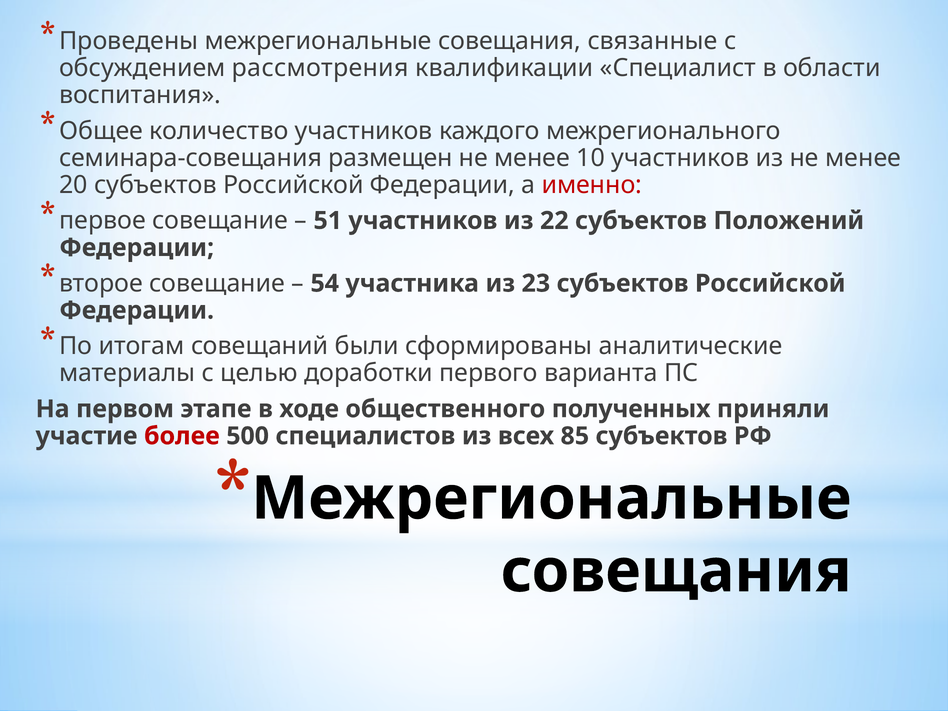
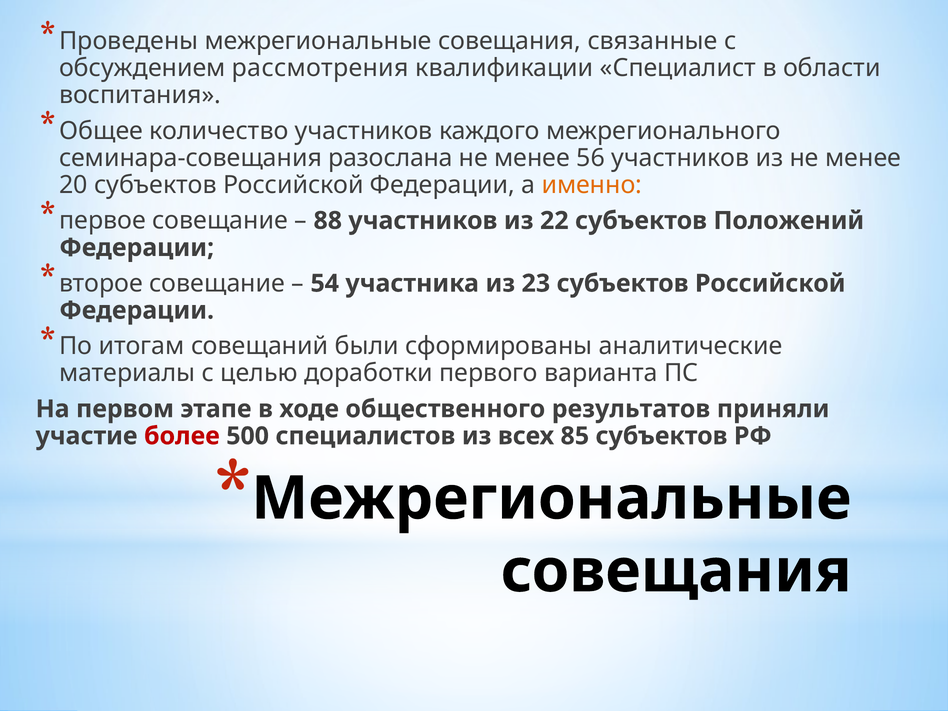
размещен: размещен -> разослана (391, 158)
10: 10 -> 56 (591, 158)
именно colour: red -> orange (592, 185)
51: 51 -> 88 (328, 221)
полученных: полученных -> результатов (631, 409)
